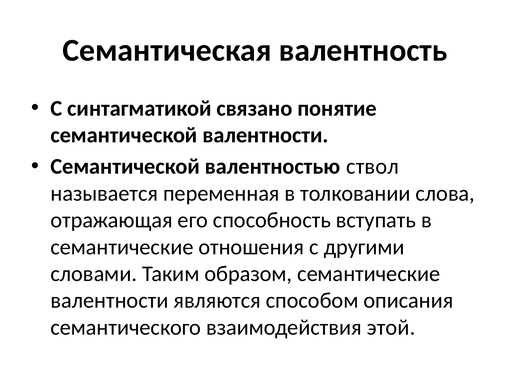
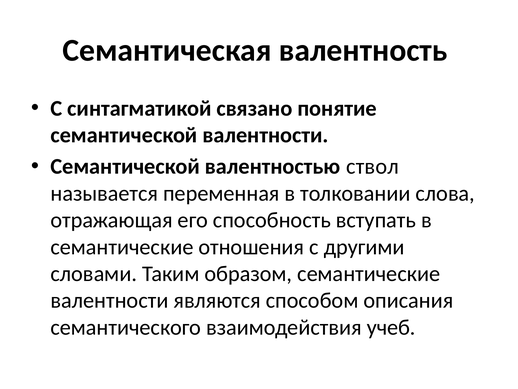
этой: этой -> учеб (391, 327)
